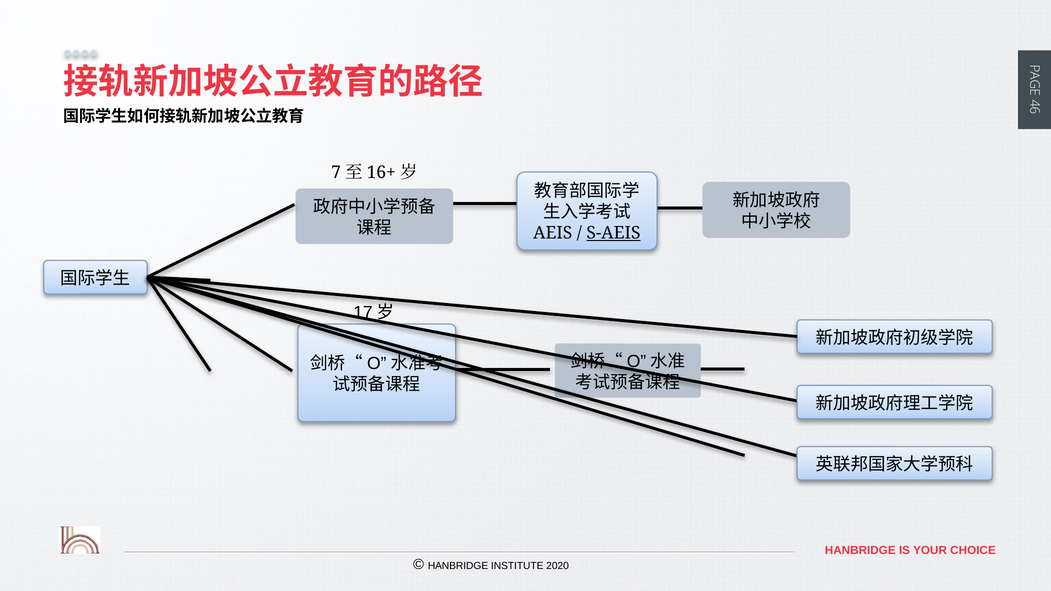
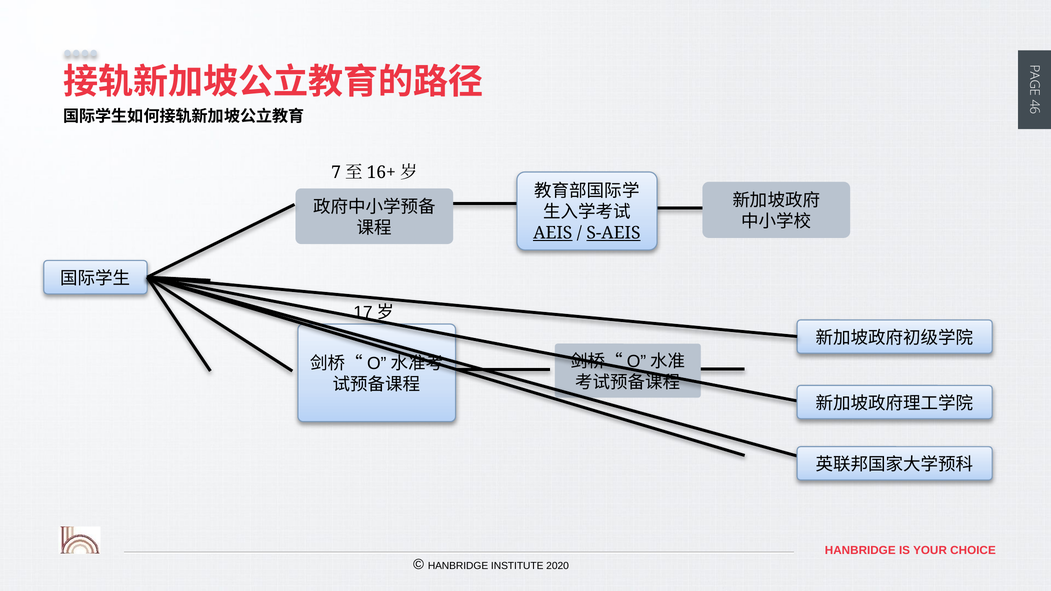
AEIS underline: none -> present (553, 233)
